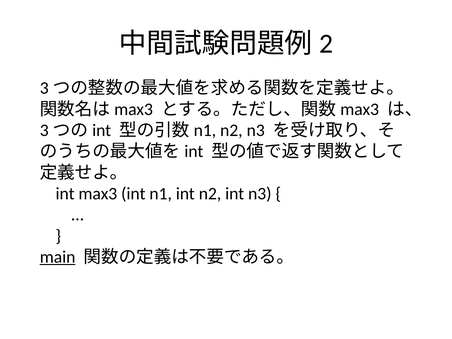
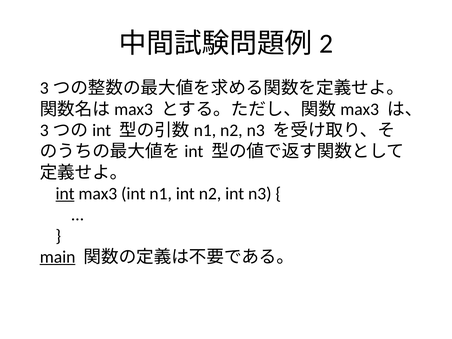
int underline: none -> present (65, 194)
